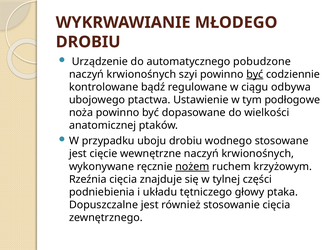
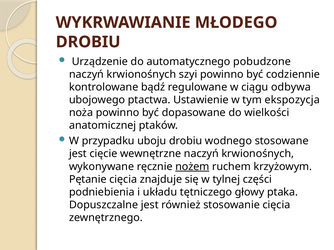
być underline: present -> none (255, 74)
podłogowe: podłogowe -> ekspozycja (292, 100)
Rzeźnia: Rzeźnia -> Pętanie (88, 180)
